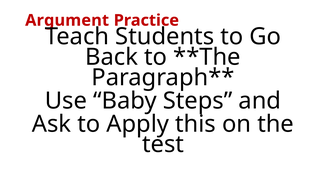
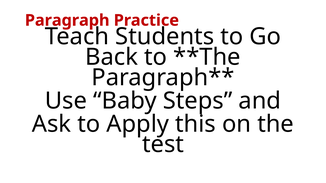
Argument: Argument -> Paragraph (67, 20)
